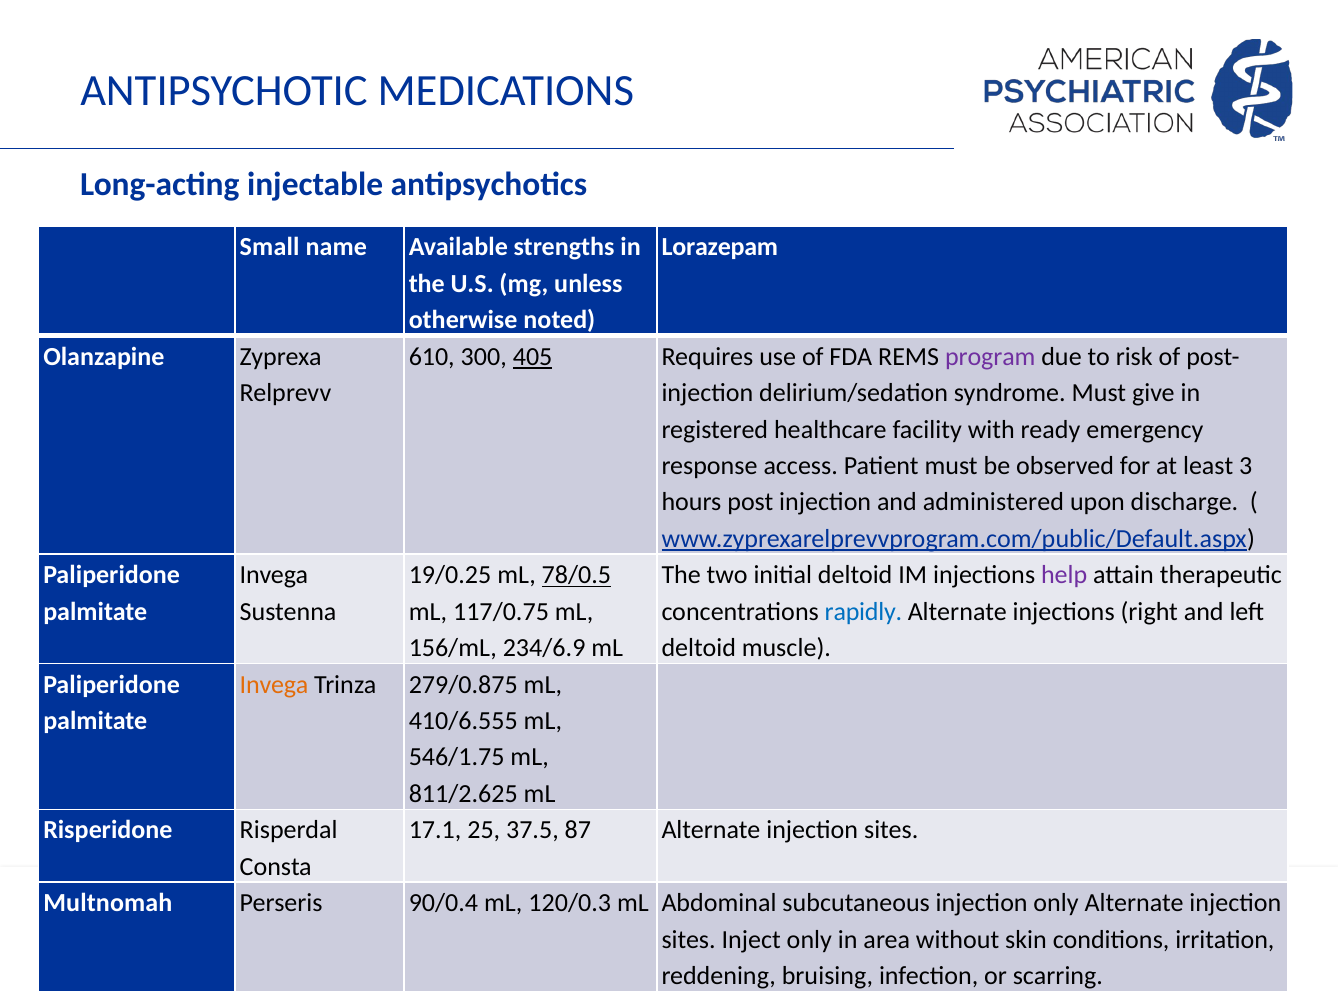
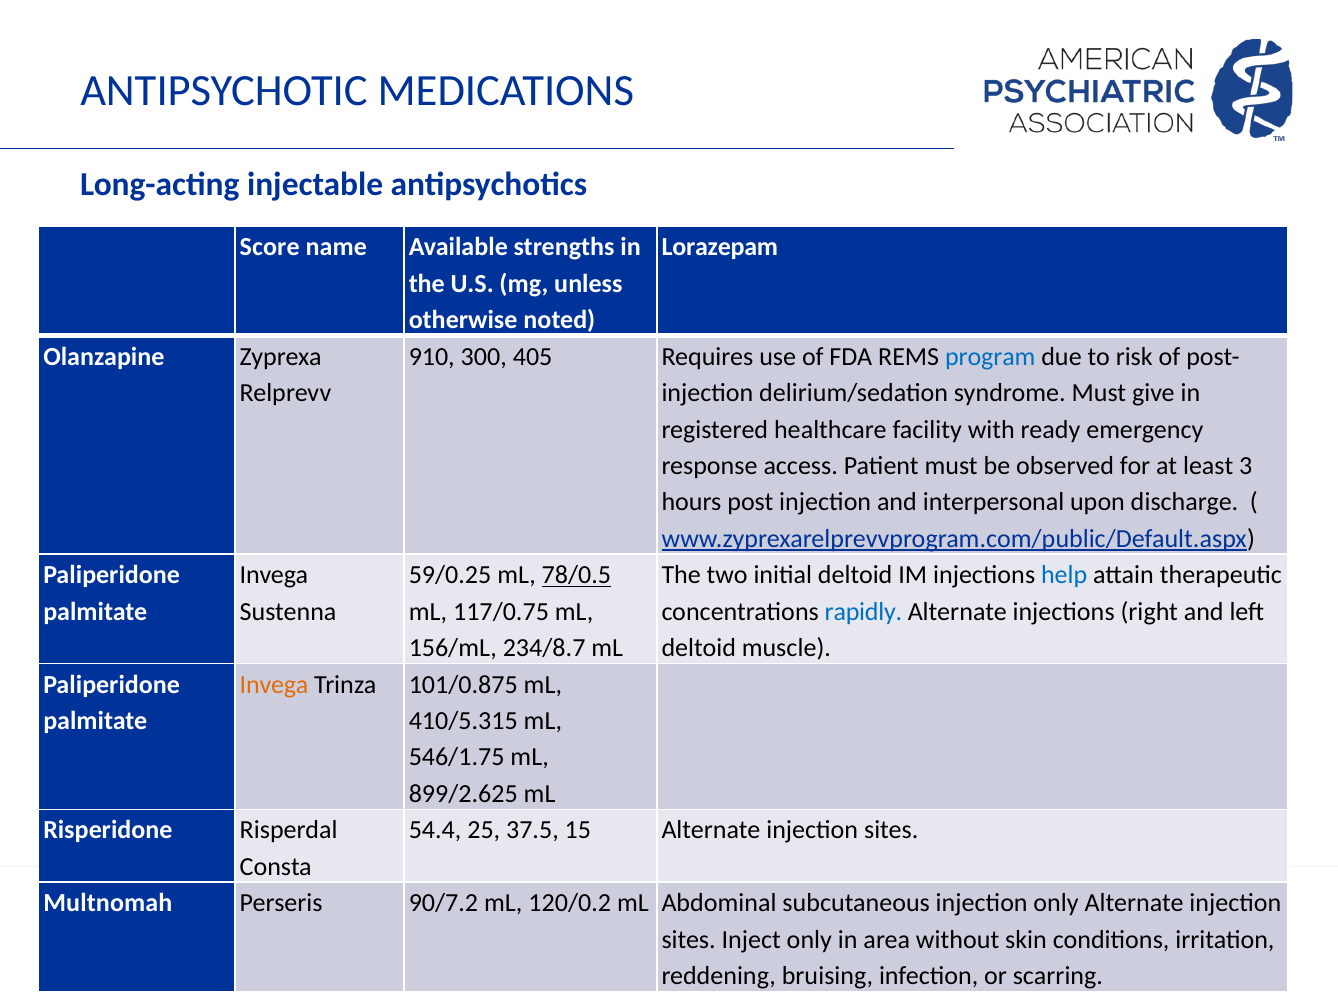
Small: Small -> Score (270, 247)
610: 610 -> 910 (432, 356)
405 underline: present -> none (533, 356)
program colour: purple -> blue (990, 356)
administered: administered -> interpersonal (994, 502)
19/0.25: 19/0.25 -> 59/0.25 (450, 575)
help colour: purple -> blue (1064, 575)
234/6.9: 234/6.9 -> 234/8.7 (544, 648)
279/0.875: 279/0.875 -> 101/0.875 (463, 684)
410/6.555: 410/6.555 -> 410/5.315 (463, 721)
811/2.625: 811/2.625 -> 899/2.625 (463, 793)
17.1: 17.1 -> 54.4 (435, 830)
87: 87 -> 15 (578, 830)
90/0.4: 90/0.4 -> 90/7.2 (443, 903)
120/0.3: 120/0.3 -> 120/0.2 (570, 903)
